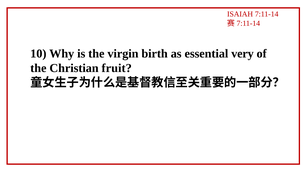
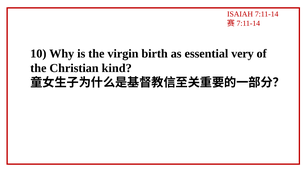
fruit: fruit -> kind (117, 68)
